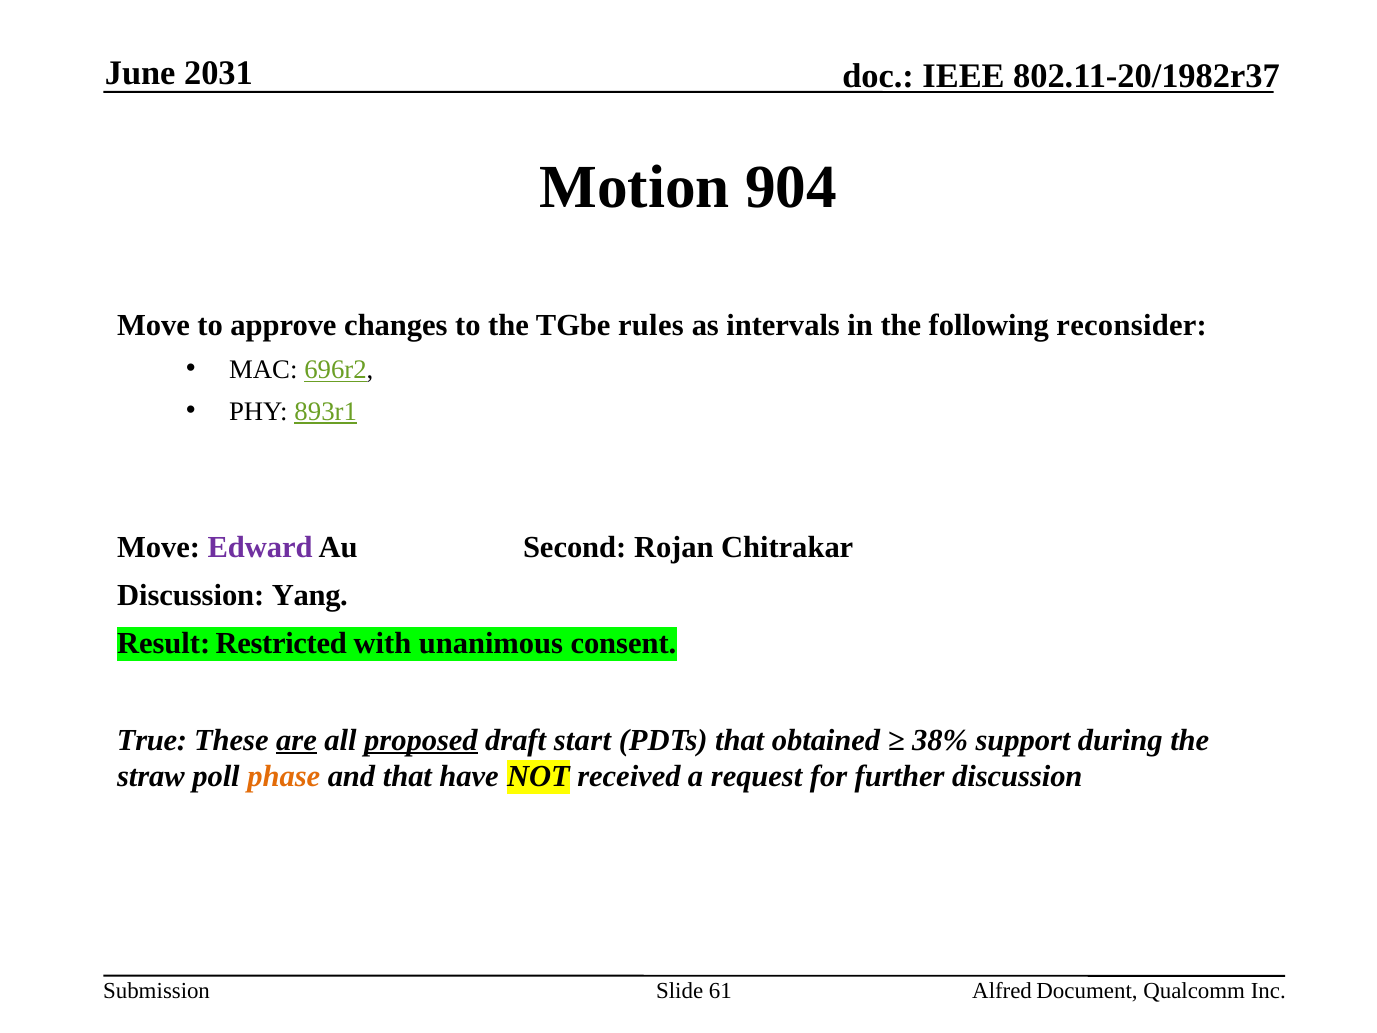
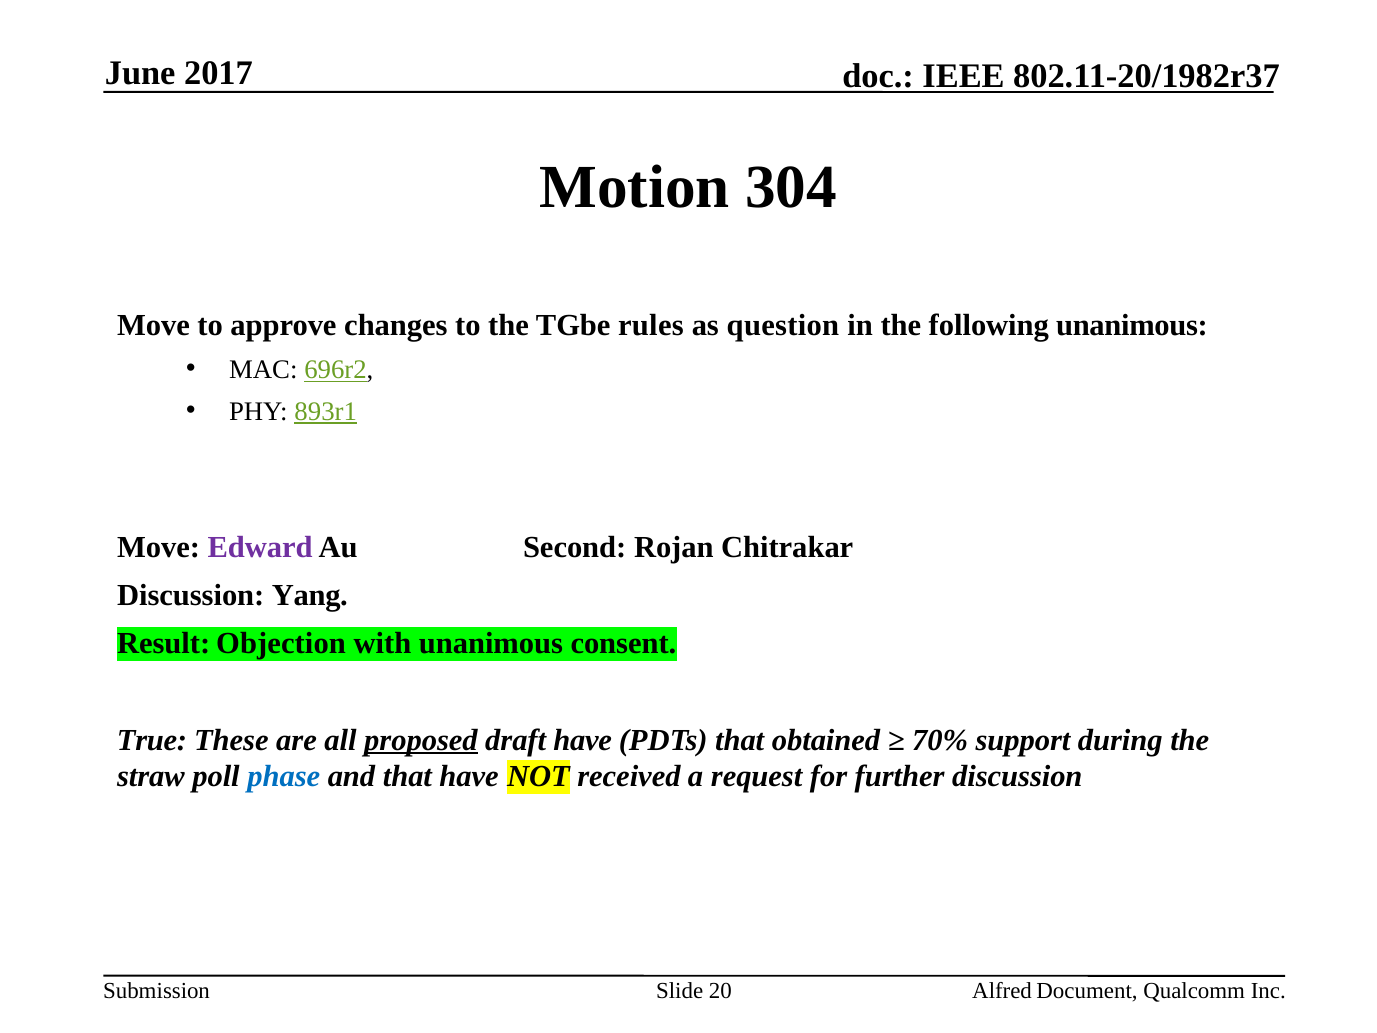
2031: 2031 -> 2017 (218, 73)
904: 904 -> 304 (791, 188)
intervals: intervals -> question (783, 326)
following reconsider: reconsider -> unanimous (1132, 326)
Restricted: Restricted -> Objection (281, 644)
are underline: present -> none (297, 740)
draft start: start -> have (583, 740)
38%: 38% -> 70% (940, 740)
phase colour: orange -> blue (284, 777)
61: 61 -> 20 (720, 990)
